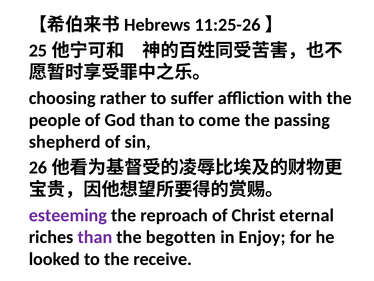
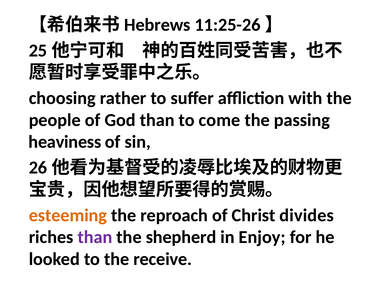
shepherd: shepherd -> heaviness (65, 142)
esteeming colour: purple -> orange (68, 215)
eternal: eternal -> divides (307, 215)
begotten: begotten -> shepherd (181, 237)
